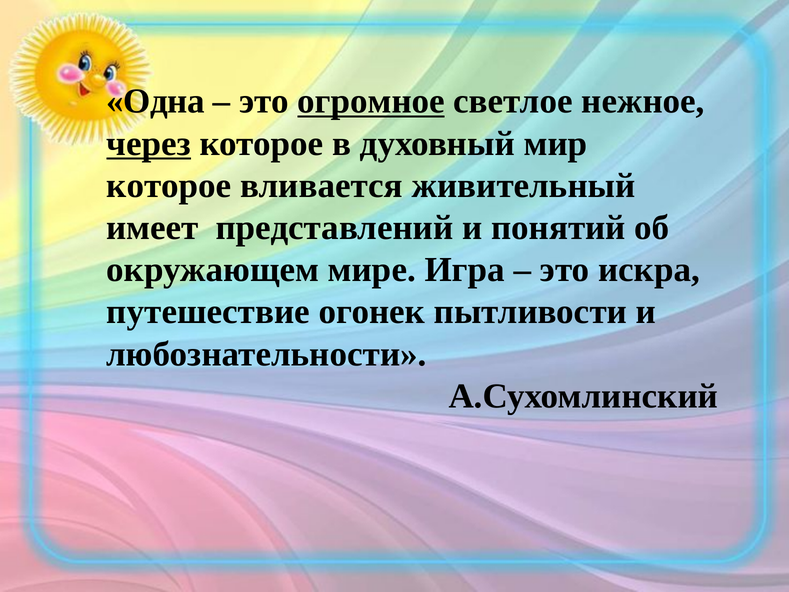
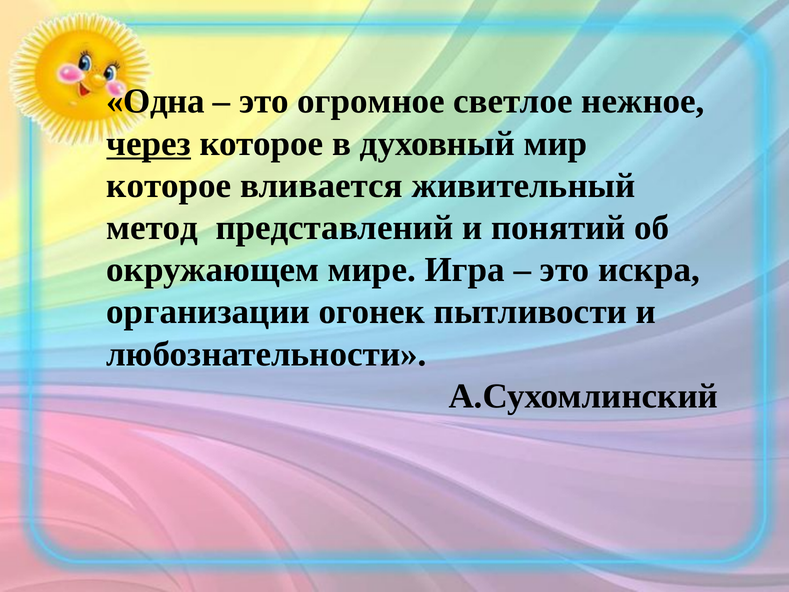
огромное underline: present -> none (371, 101)
имеет: имеет -> метод (152, 228)
путешествие: путешествие -> организации (208, 312)
